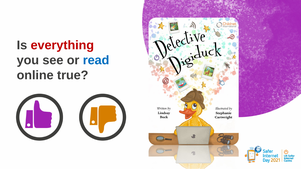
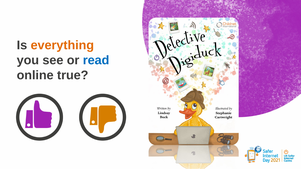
everything colour: red -> orange (62, 45)
